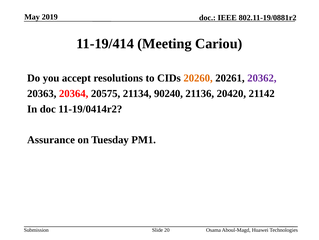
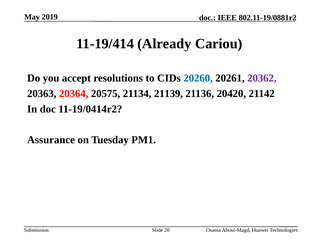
Meeting: Meeting -> Already (164, 43)
20260 colour: orange -> blue (198, 78)
90240: 90240 -> 21139 (168, 93)
